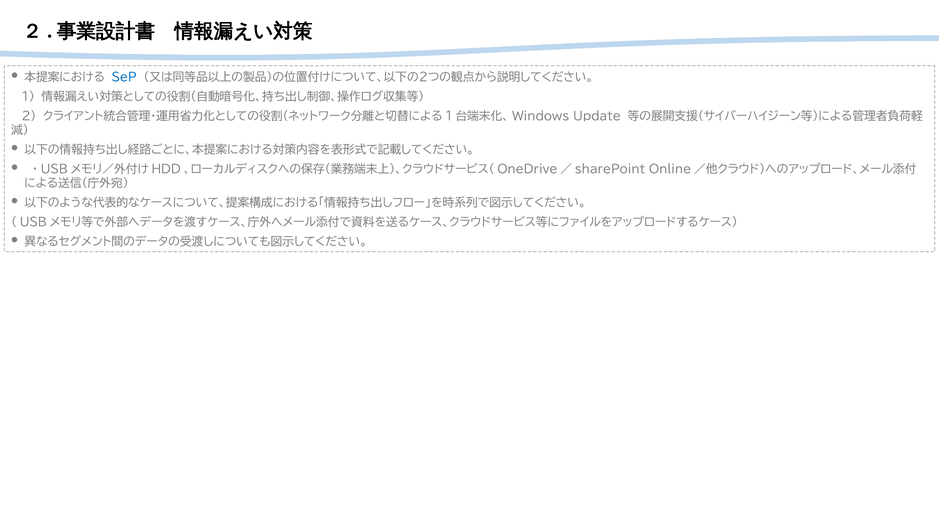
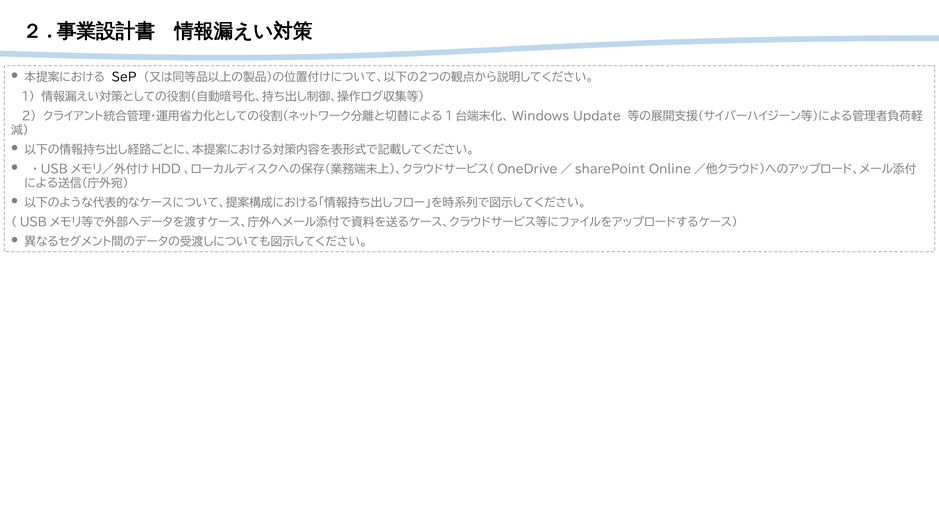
SeP colour: blue -> black (124, 77)
